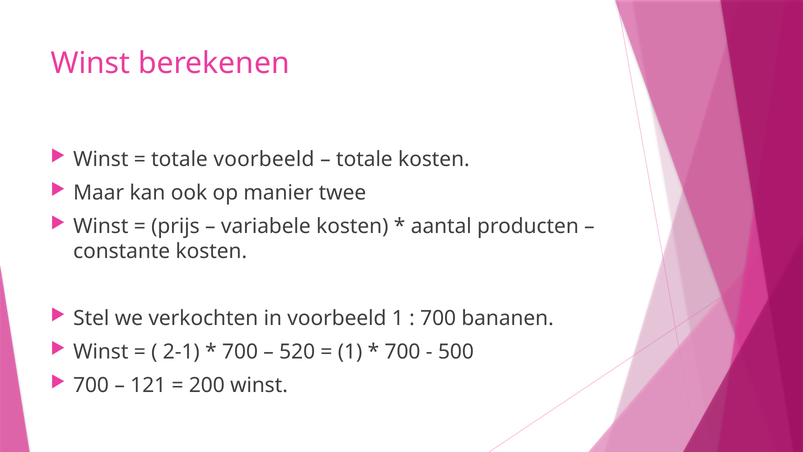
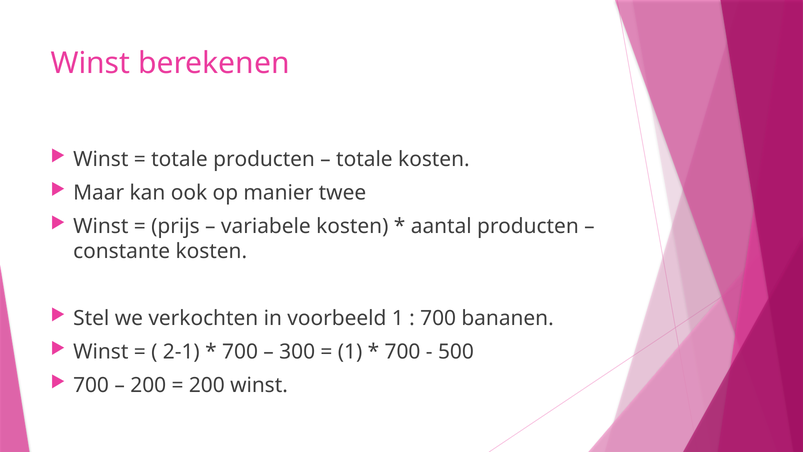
totale voorbeeld: voorbeeld -> producten (264, 159)
520: 520 -> 300 (297, 352)
121: 121 -> 200 (148, 385)
